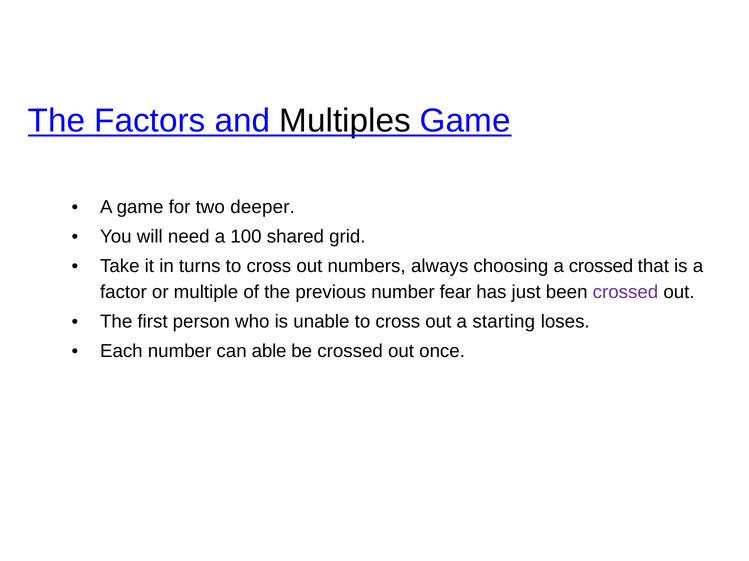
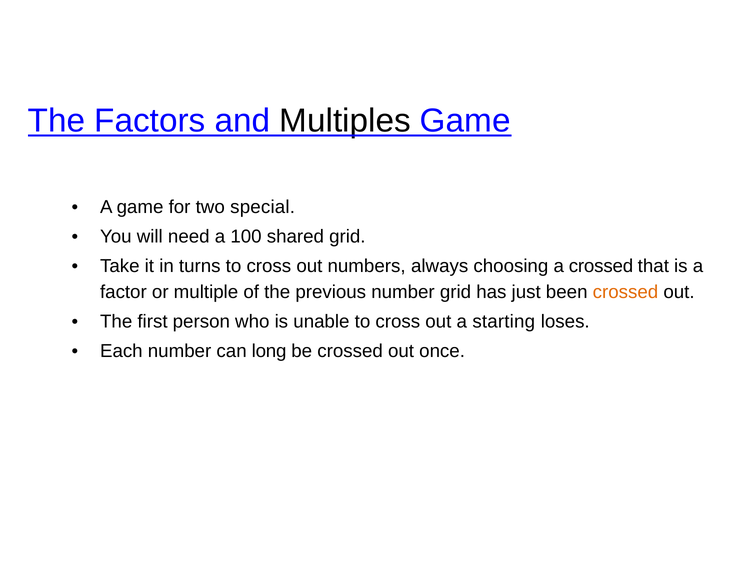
deeper: deeper -> special (263, 207)
number fear: fear -> grid (455, 292)
crossed colour: purple -> orange (625, 292)
able: able -> long (269, 352)
